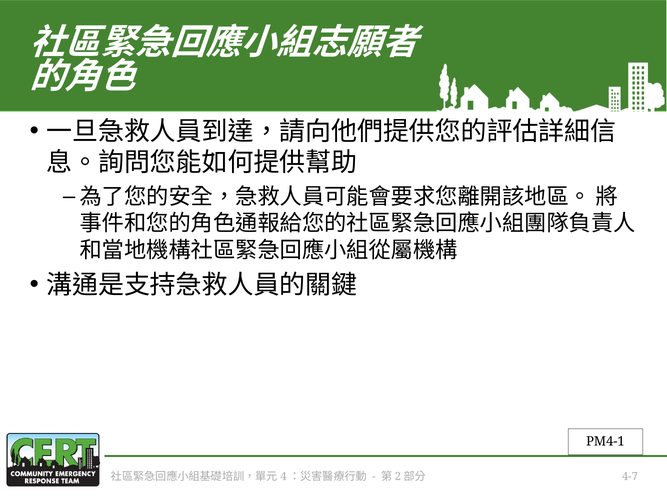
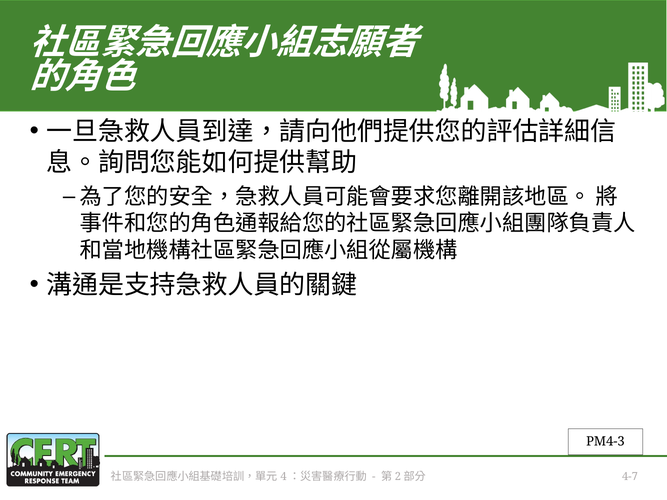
PM4-1: PM4-1 -> PM4-3 (605, 442)
